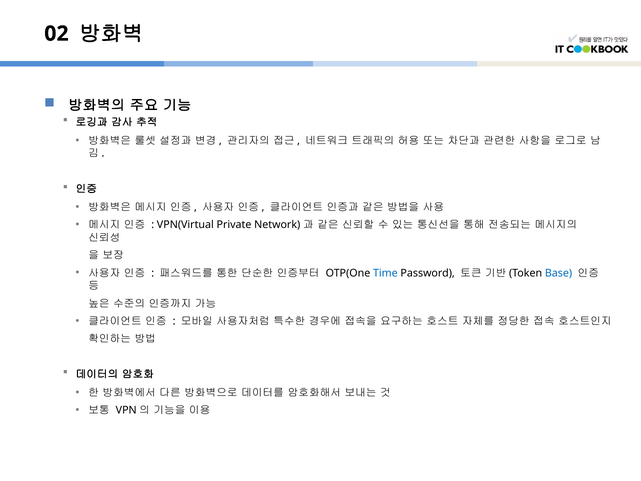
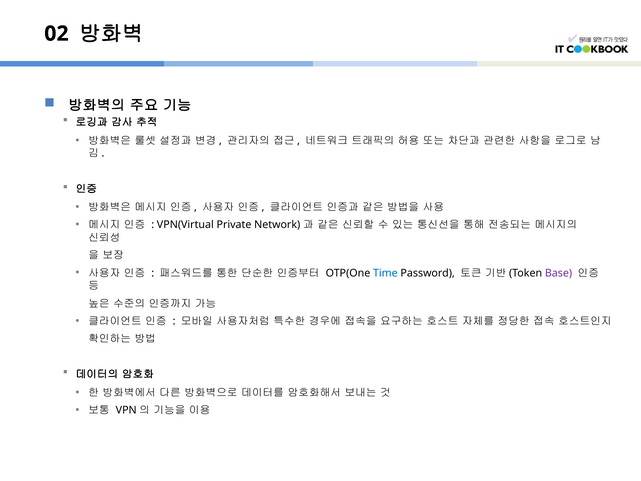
Base colour: blue -> purple (559, 273)
